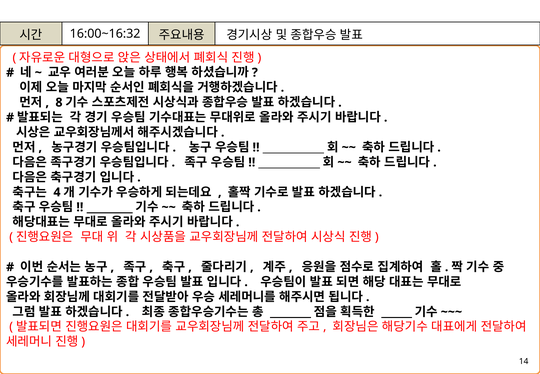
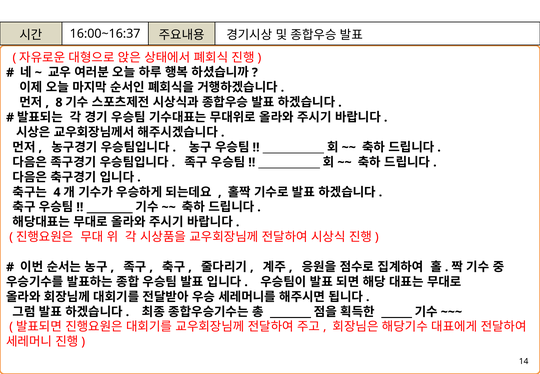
16:00~16:32: 16:00~16:32 -> 16:00~16:37 (105, 34)
